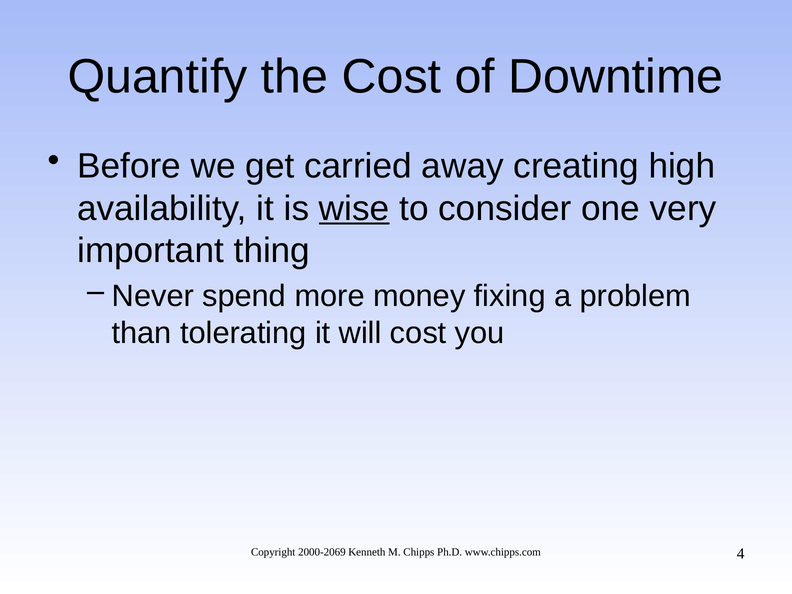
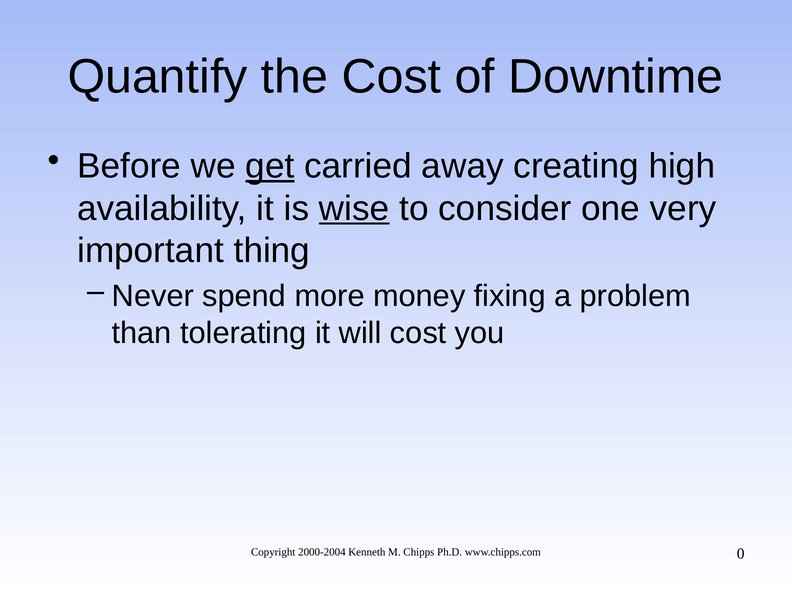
get underline: none -> present (270, 166)
2000-2069: 2000-2069 -> 2000-2004 (322, 552)
4: 4 -> 0 (741, 554)
